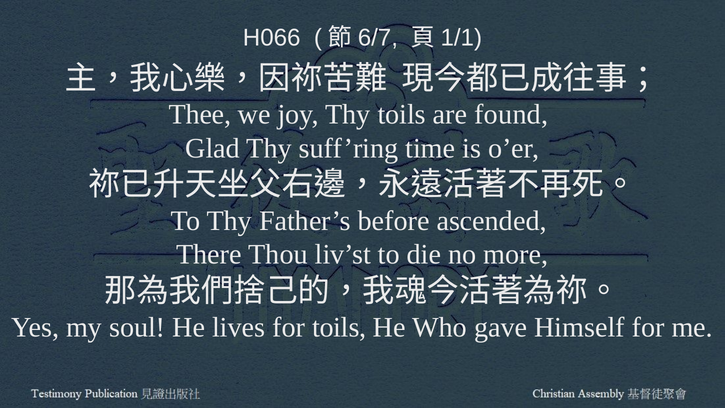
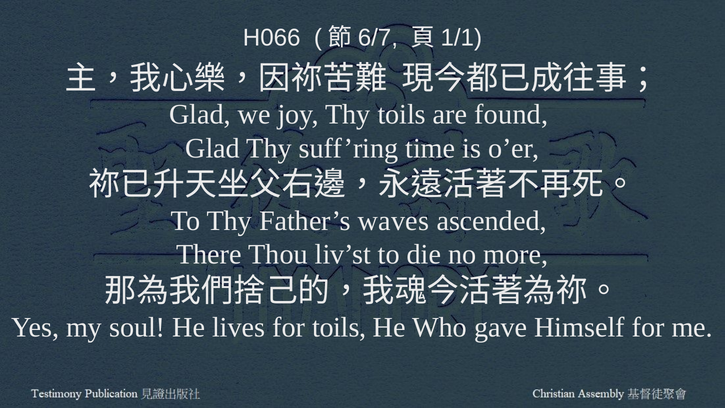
Thee: Thee -> Glad (200, 114)
before: before -> waves (393, 221)
